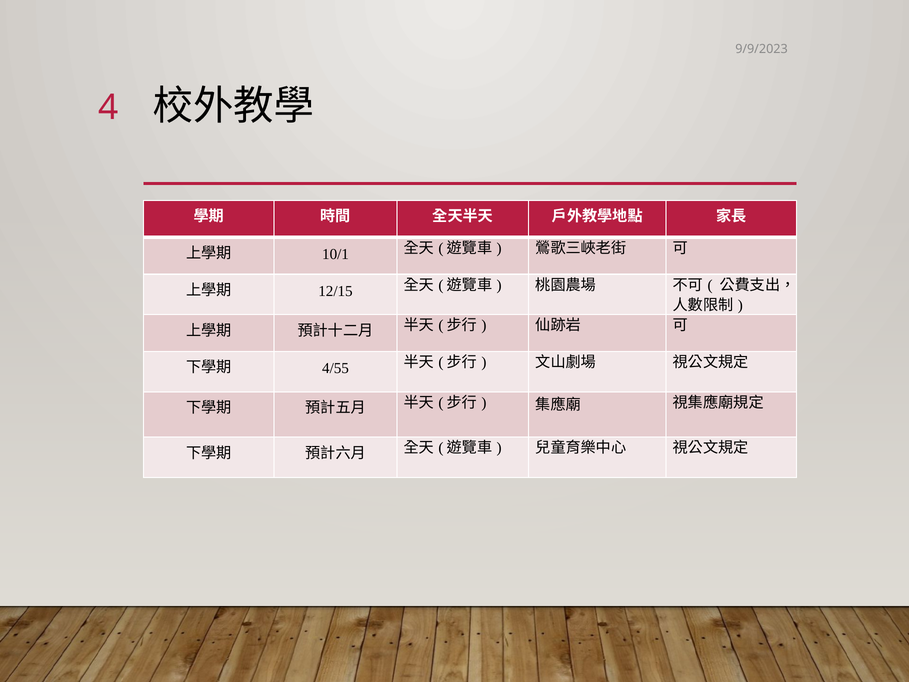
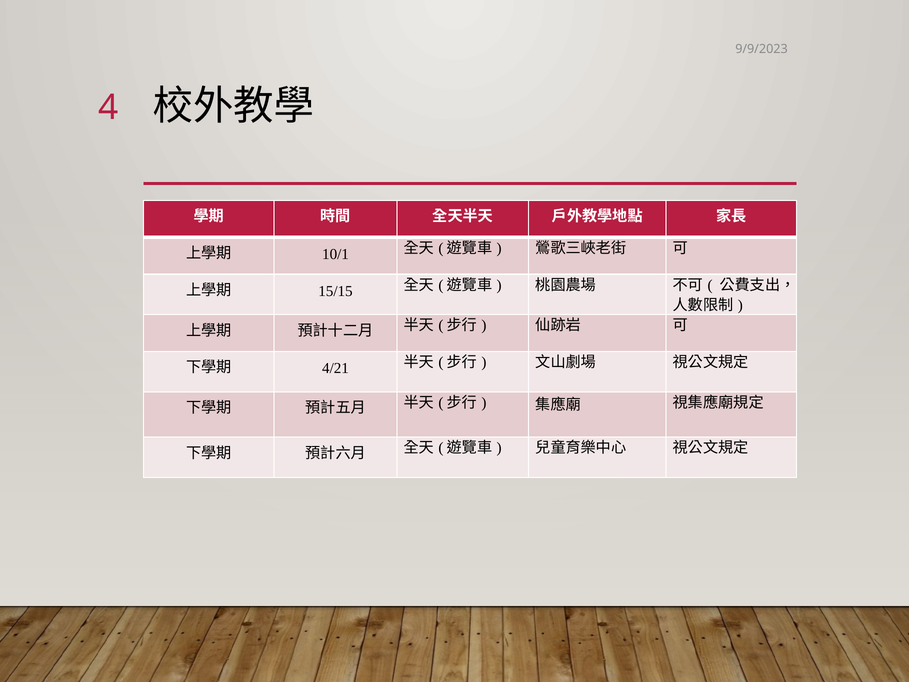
12/15: 12/15 -> 15/15 (336, 291)
4/55: 4/55 -> 4/21 (336, 368)
